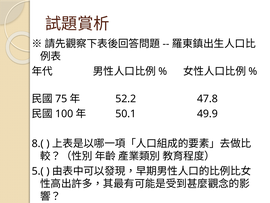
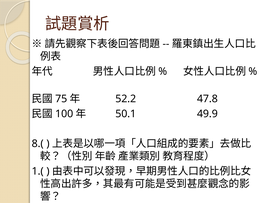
5.(: 5.( -> 1.( (38, 171)
